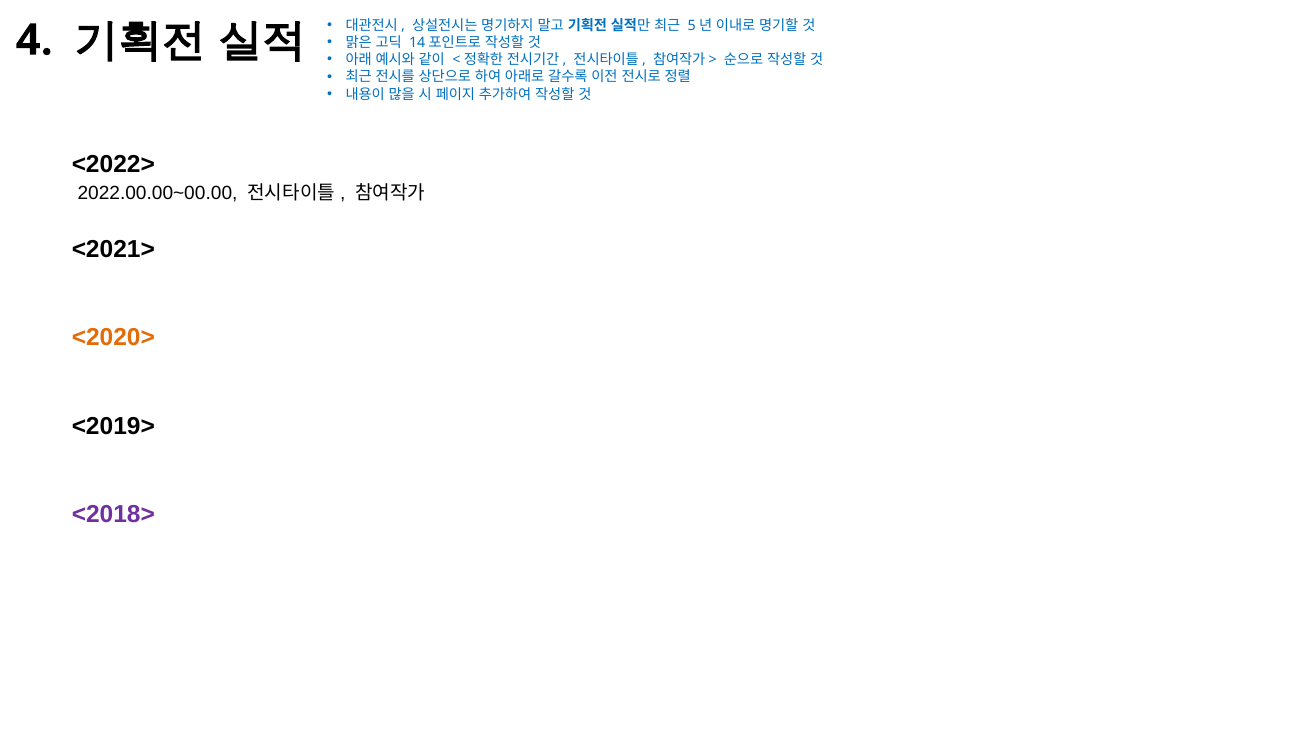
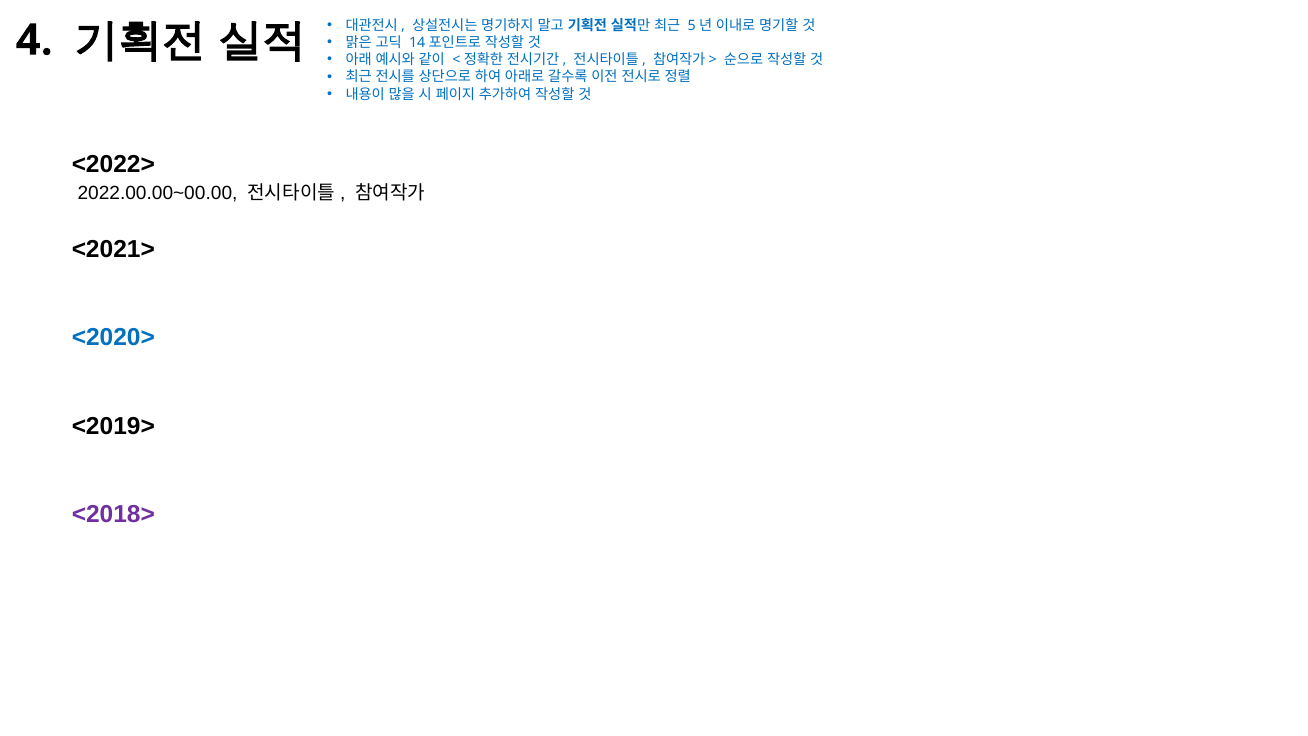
<2020> colour: orange -> blue (113, 338)
